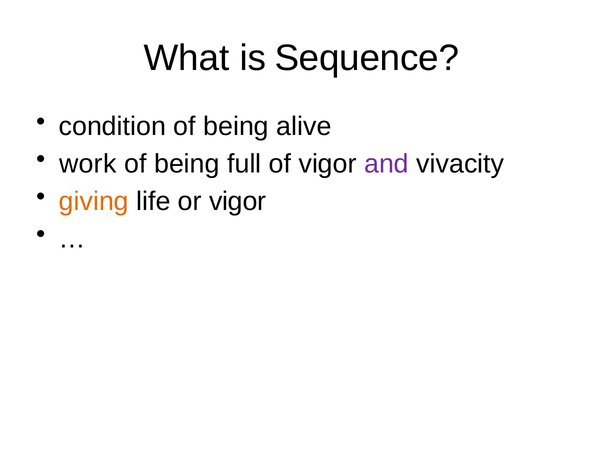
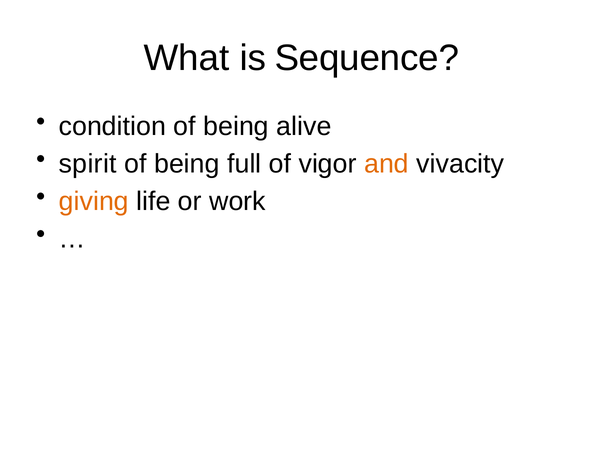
work: work -> spirit (88, 164)
and colour: purple -> orange (387, 164)
or vigor: vigor -> work (237, 202)
